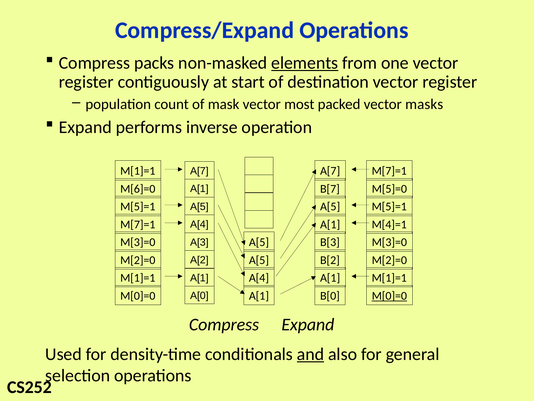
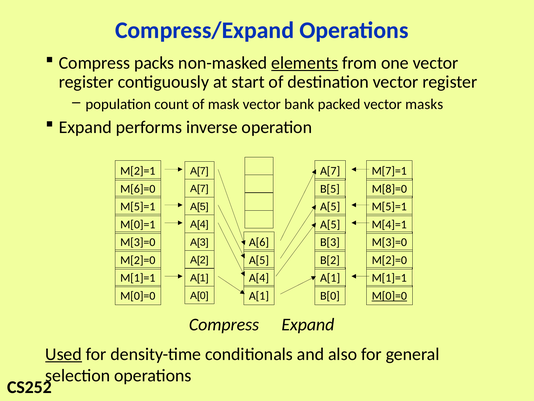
most: most -> bank (299, 104)
M[1]=1: M[1]=1 -> M[2]=1 (138, 171)
A[1: A[1 -> A[7 (199, 189)
B[7: B[7 -> B[5 (330, 189)
M[5]=0: M[5]=0 -> M[8]=0 (389, 189)
M[7]=1: M[7]=1 -> M[0]=1 (138, 224)
A[1: A[1 -> A[5 (330, 224)
A[5: A[5 -> A[6 (259, 242)
Used underline: none -> present (64, 354)
and underline: present -> none (311, 354)
